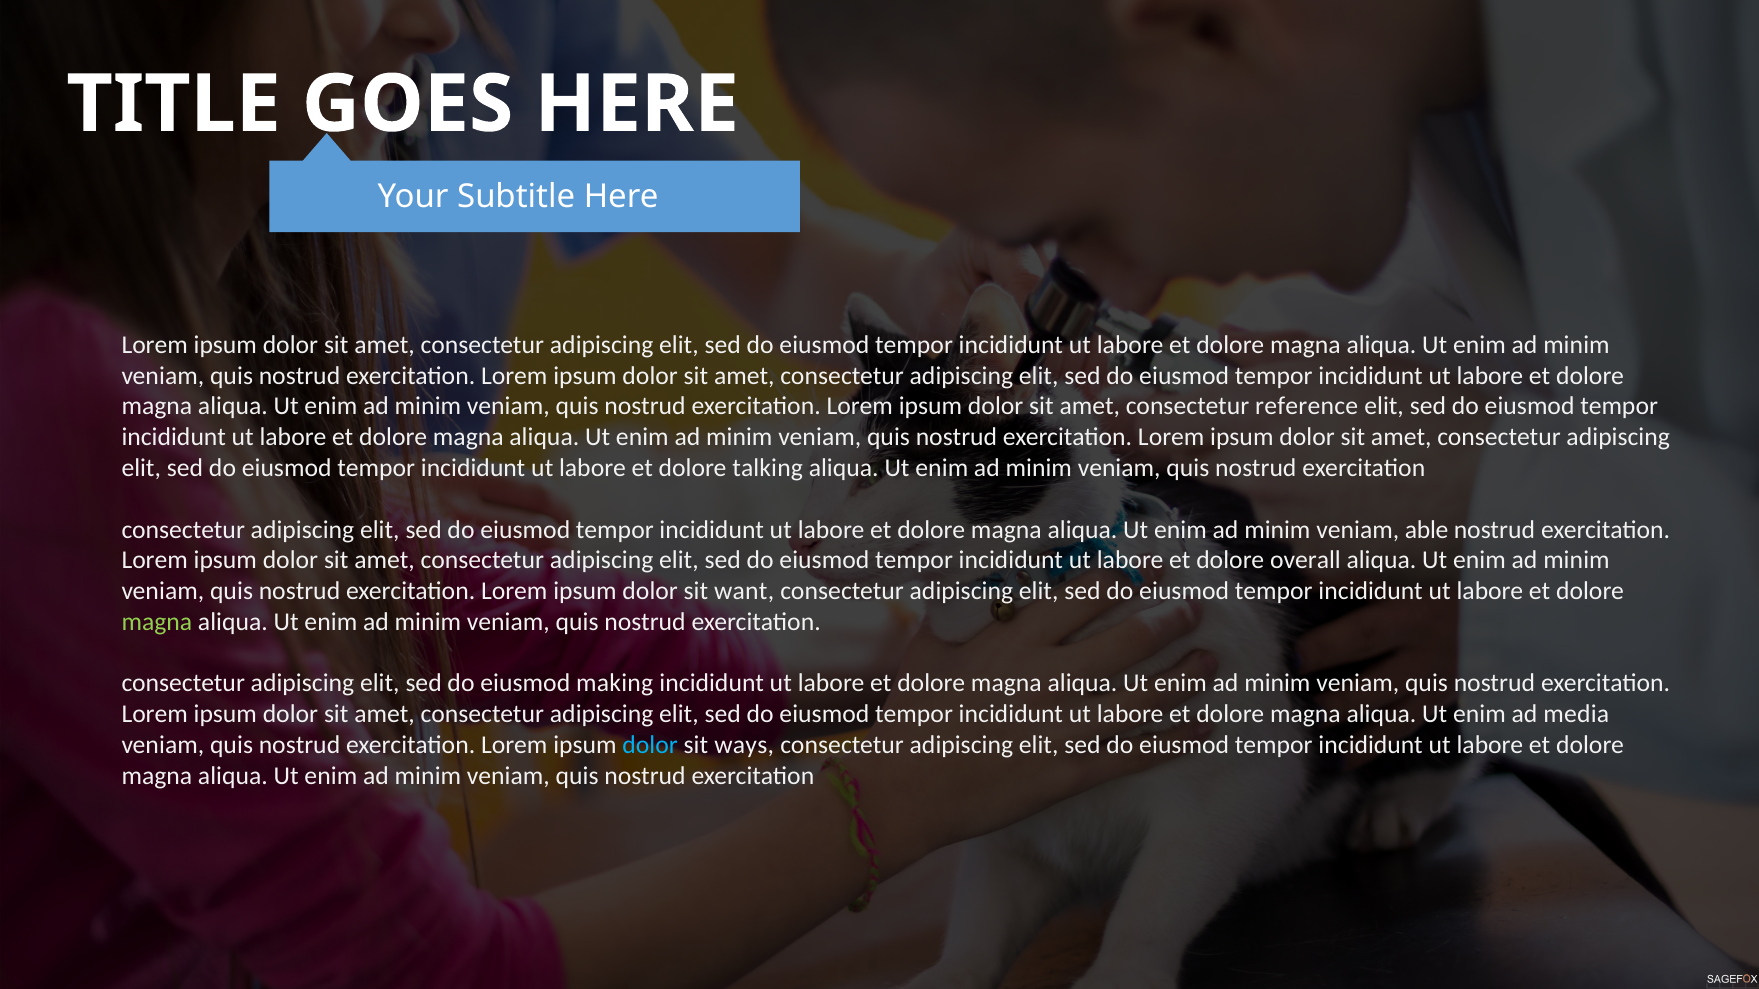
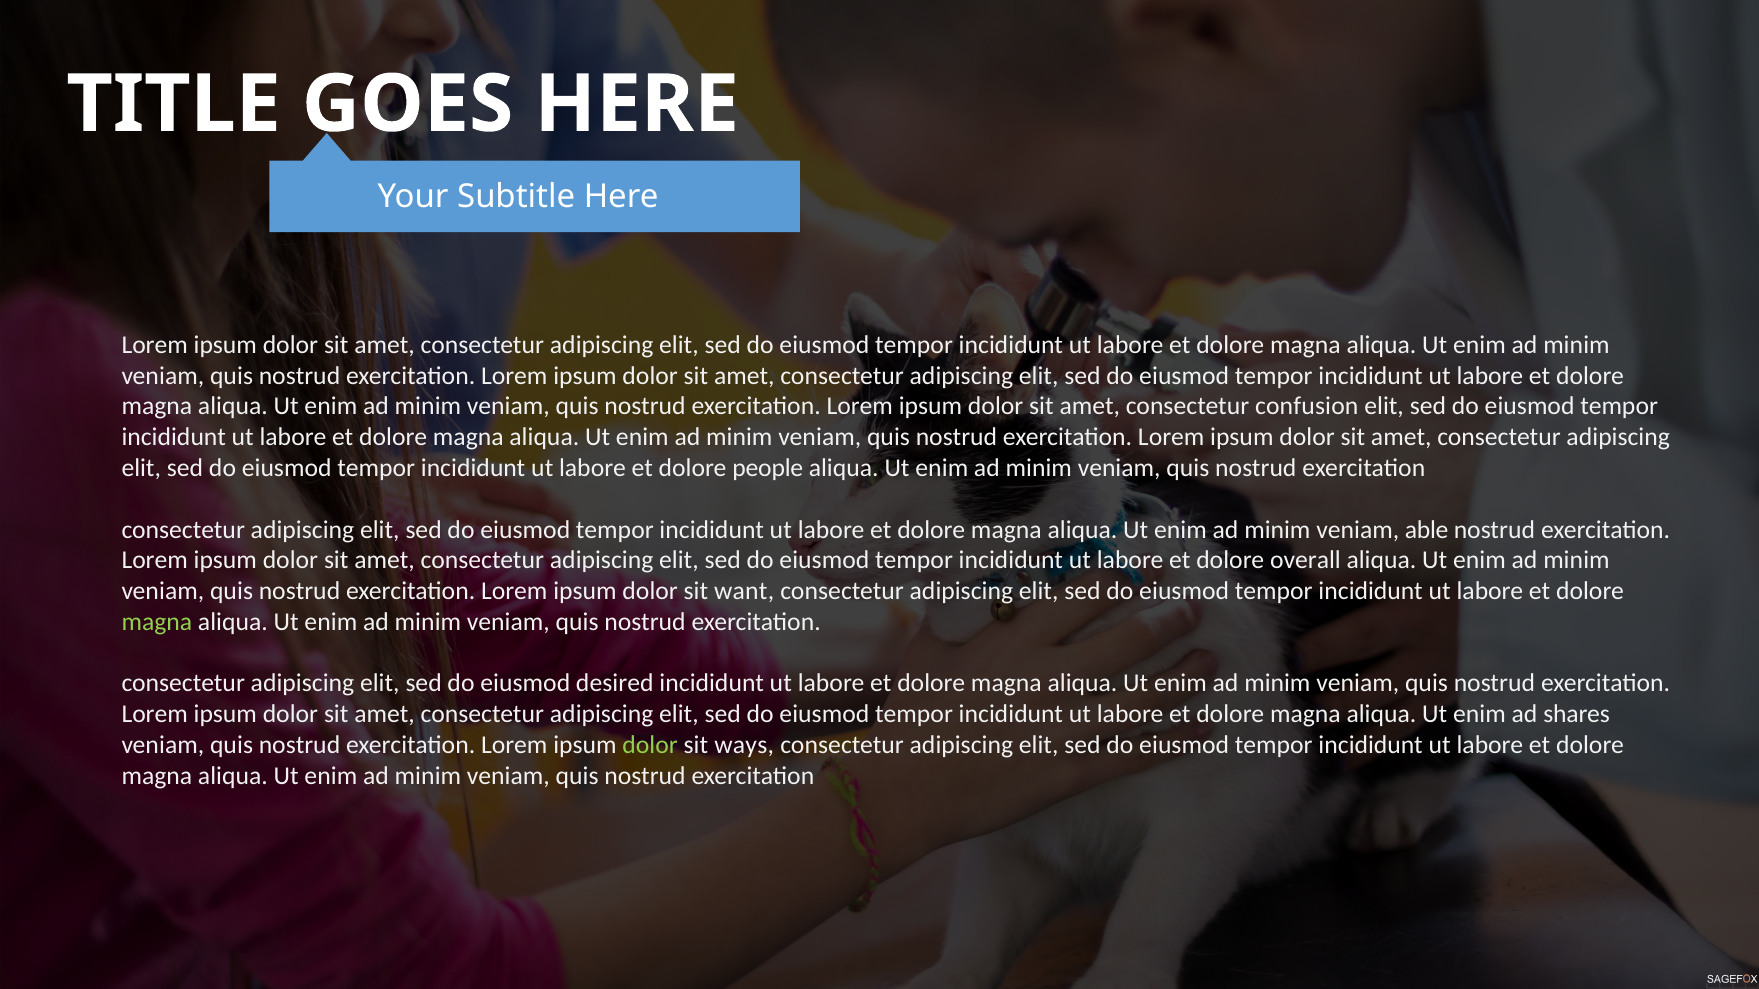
reference: reference -> confusion (1307, 407)
talking: talking -> people (768, 468)
making: making -> desired (615, 684)
media: media -> shares (1577, 715)
dolor colour: light blue -> light green (650, 745)
